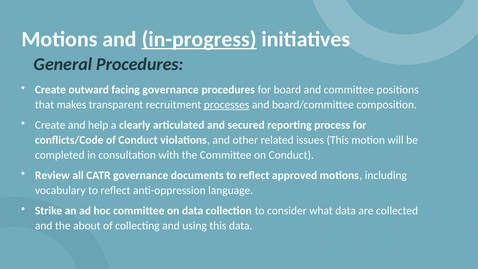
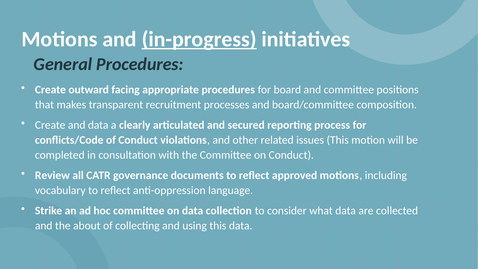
facing governance: governance -> appropriate (171, 90)
processes underline: present -> none (227, 105)
and help: help -> data (98, 125)
